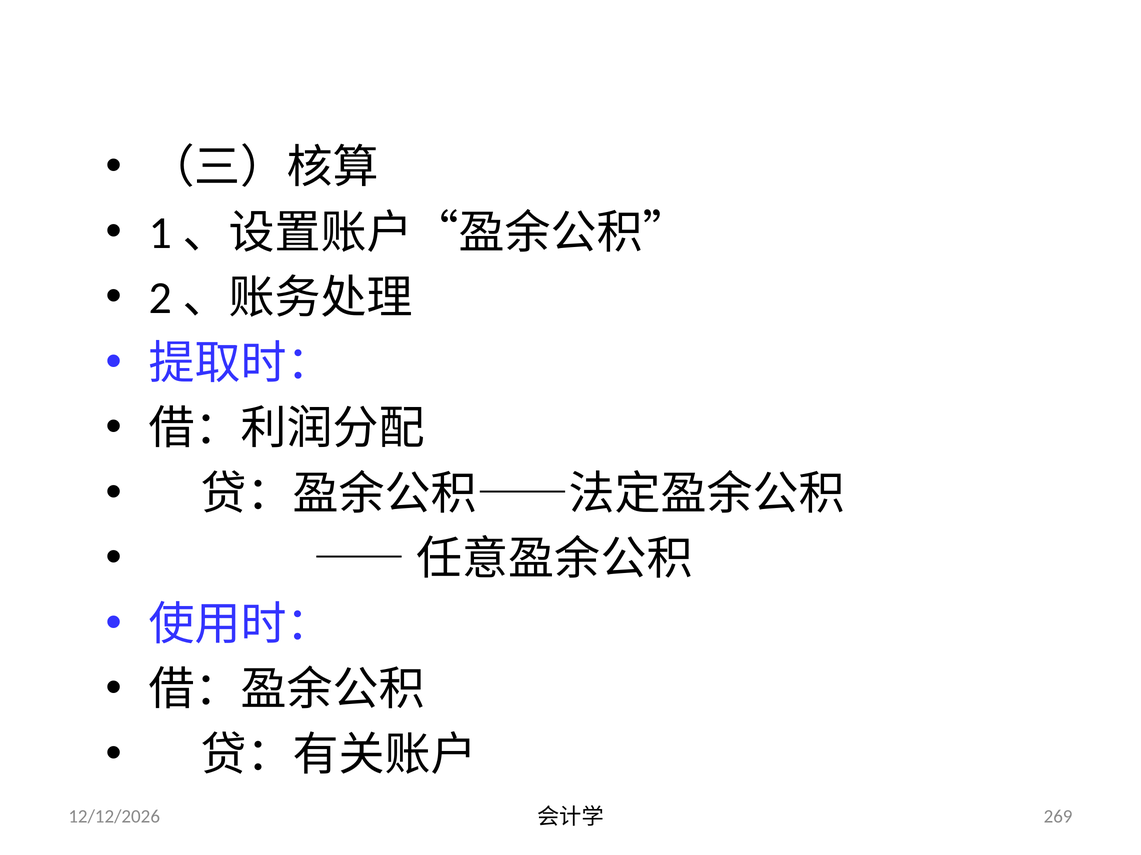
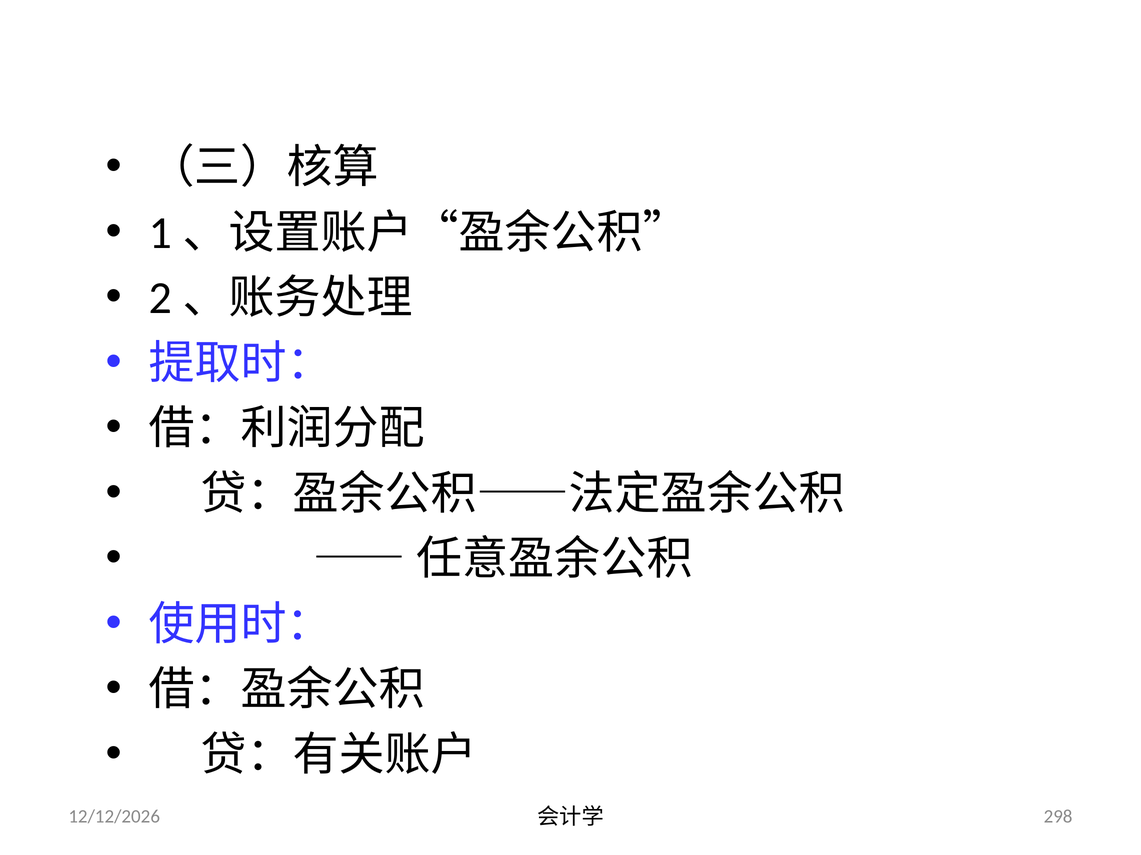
269: 269 -> 298 (1058, 817)
